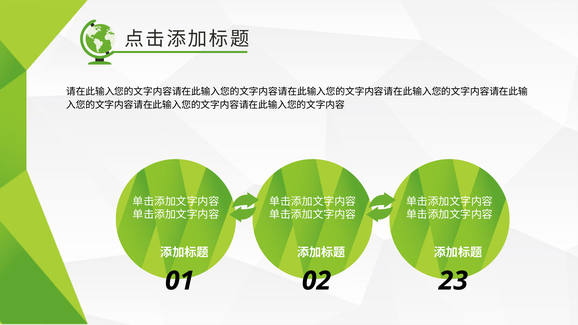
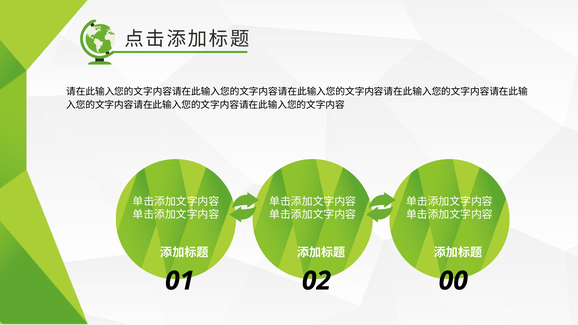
23: 23 -> 00 (453, 281)
